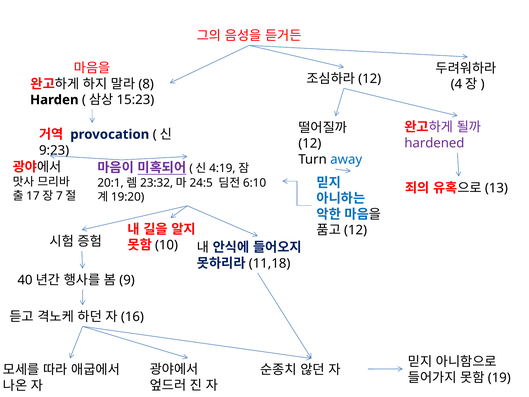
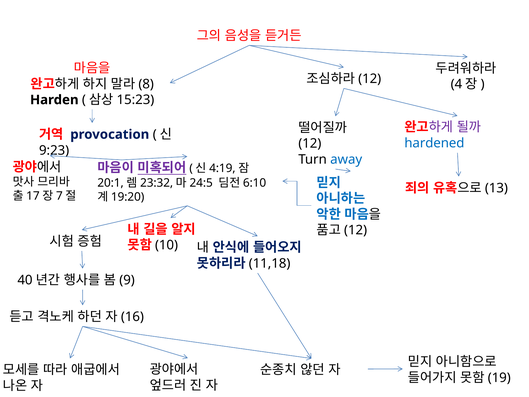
hardened colour: purple -> blue (434, 143)
